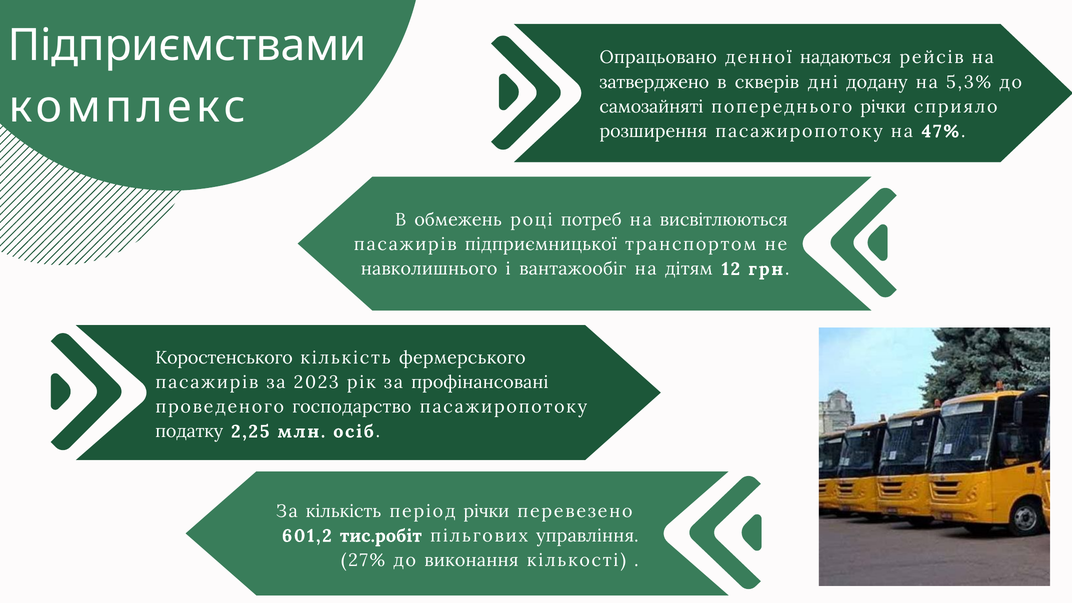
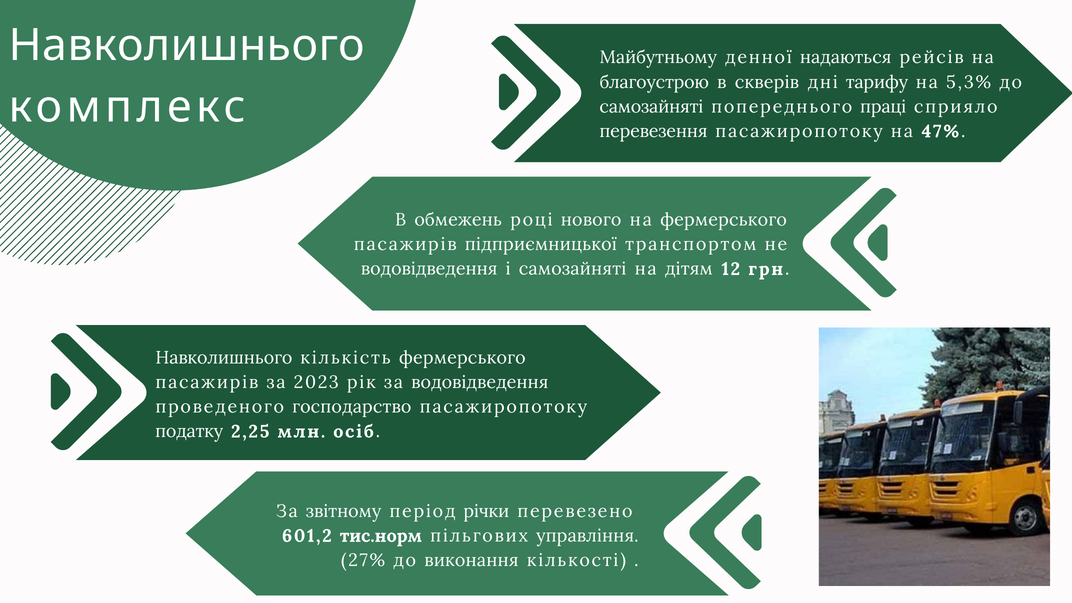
Підприємствами: Підприємствами -> Навколишнього (187, 46)
Опрацьовано: Опрацьовано -> Майбутньому (658, 57)
затверджено: затверджено -> благоустрою (654, 82)
додану: додану -> тарифу (877, 82)
попереднього річки: річки -> праці (883, 107)
розширення: розширення -> перевезення (653, 131)
потреб: потреб -> нового (591, 220)
на висвітлюються: висвітлюються -> фермерського (723, 220)
навколишнього: навколишнього -> водовідведення (429, 269)
і вантажообіг: вантажообіг -> самозайняті (573, 269)
Коростенського: Коростенського -> Навколишнього (224, 358)
за профінансовані: профінансовані -> водовідведення (480, 382)
За кількість: кількість -> звітному (344, 511)
тис.робіт: тис.робіт -> тис.норм (381, 536)
